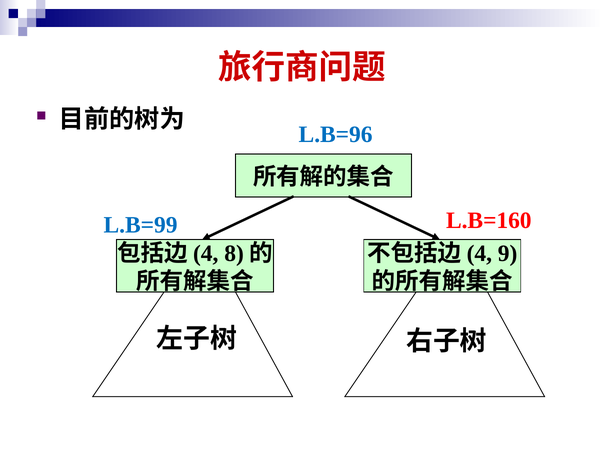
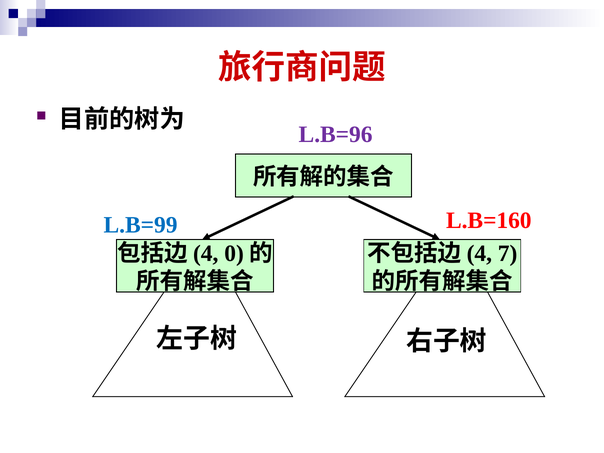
L.B=96 colour: blue -> purple (336, 135)
8: 8 -> 0 (234, 253)
9: 9 -> 7 (508, 253)
